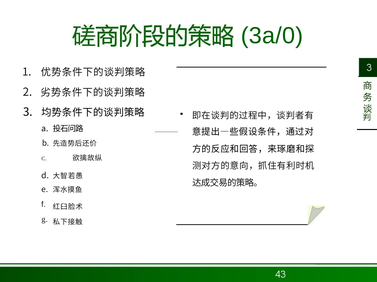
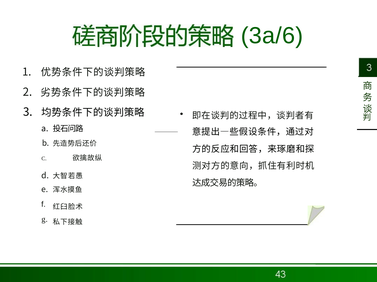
3a/0: 3a/0 -> 3a/6 (272, 36)
